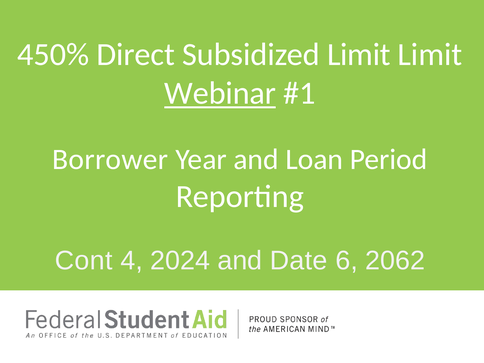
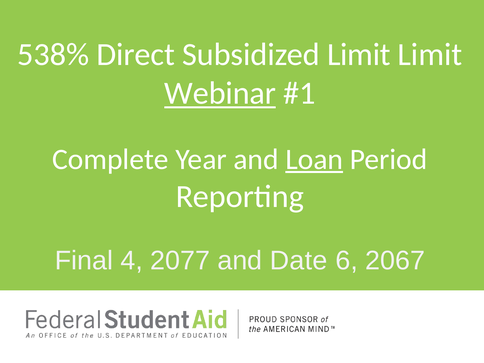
450%: 450% -> 538% (53, 55)
Borrower: Borrower -> Complete (110, 159)
Loan underline: none -> present (314, 159)
Cont: Cont -> Final (84, 261)
2024: 2024 -> 2077 (180, 261)
2062: 2062 -> 2067 (395, 261)
